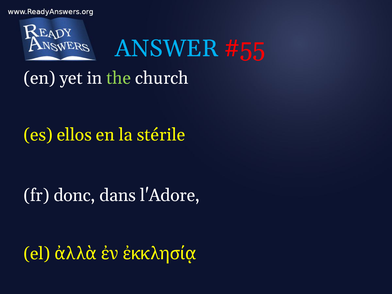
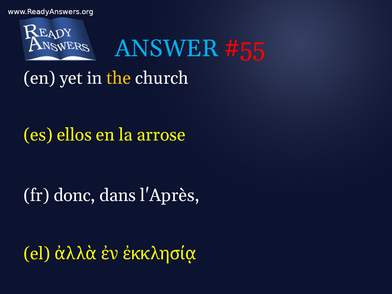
the colour: light green -> yellow (119, 78)
stérile: stérile -> arrose (161, 135)
l'Adore: l'Adore -> l'Après (170, 195)
